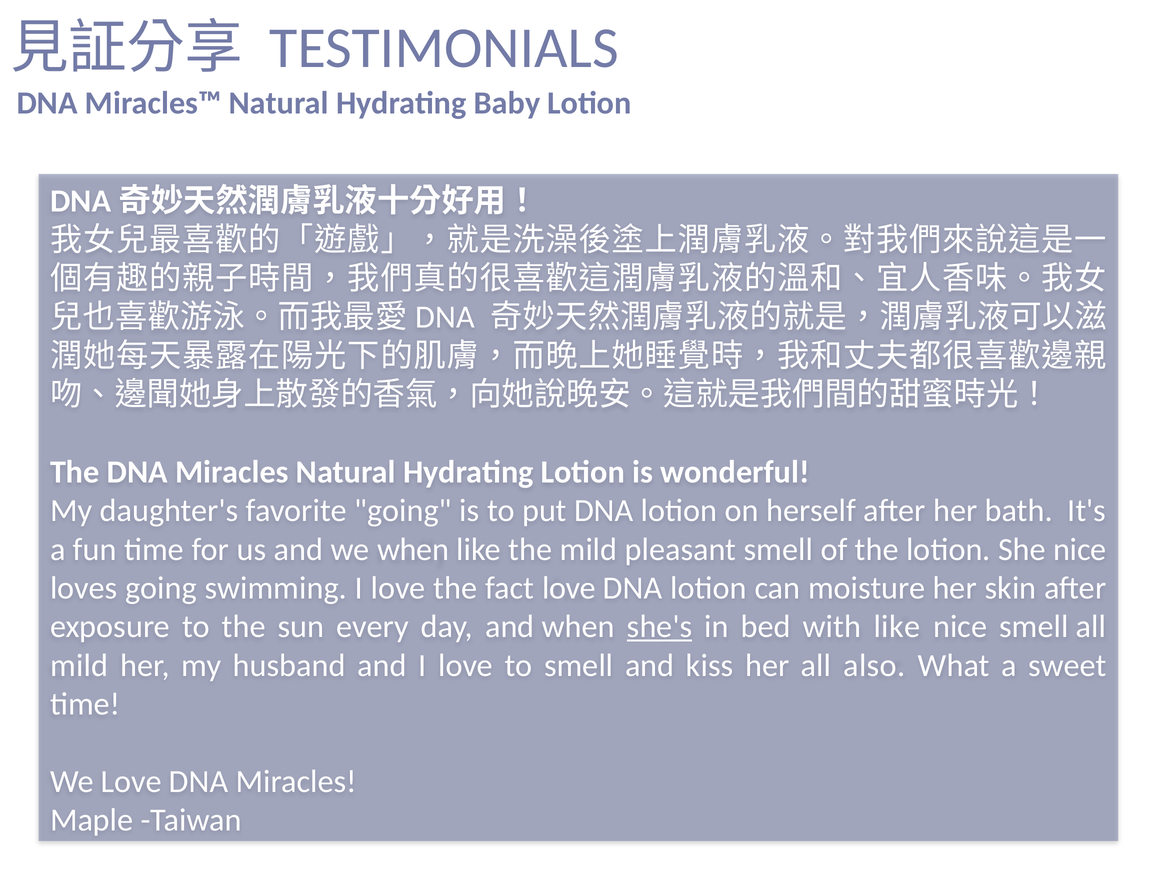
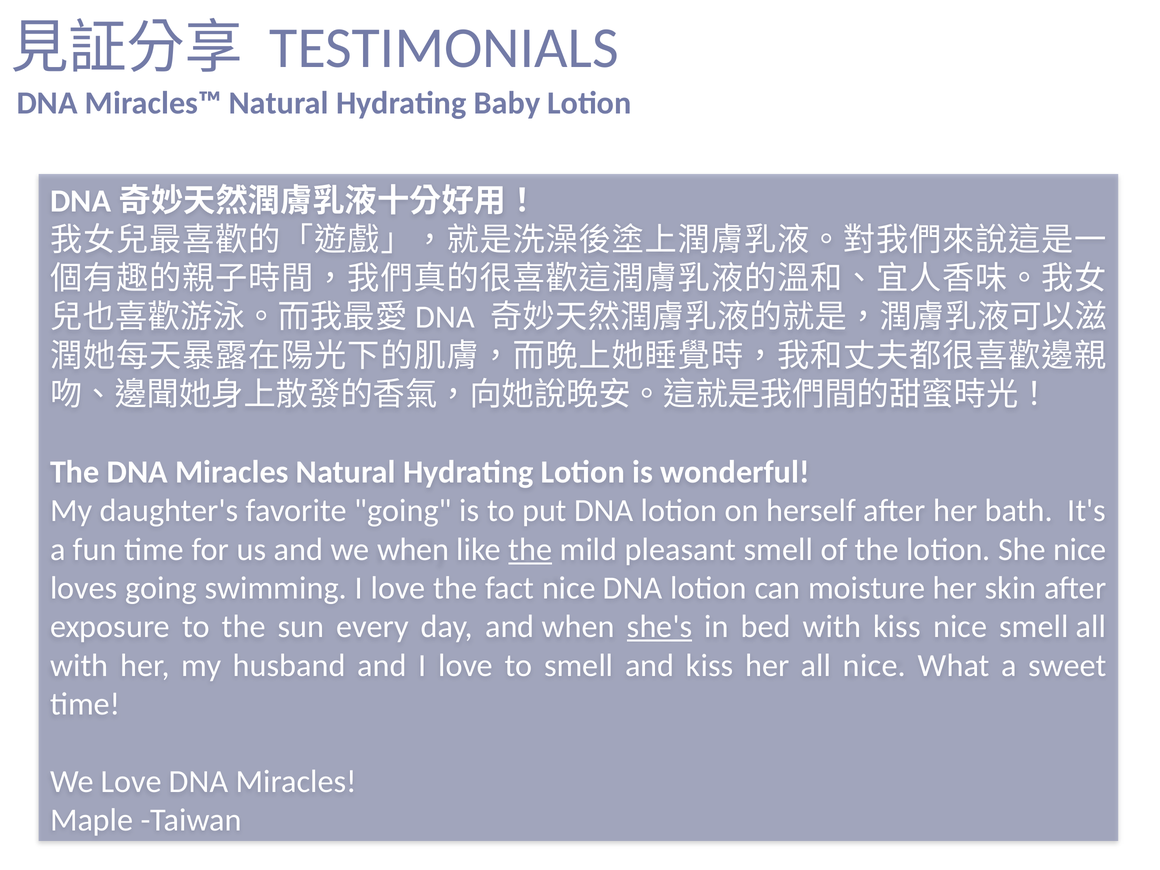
the underline: none -> present (530, 549)
fact love: love -> nice (569, 588)
with like: like -> kiss (897, 627)
mild: mild -> with (79, 665)
all also: also -> nice (874, 665)
